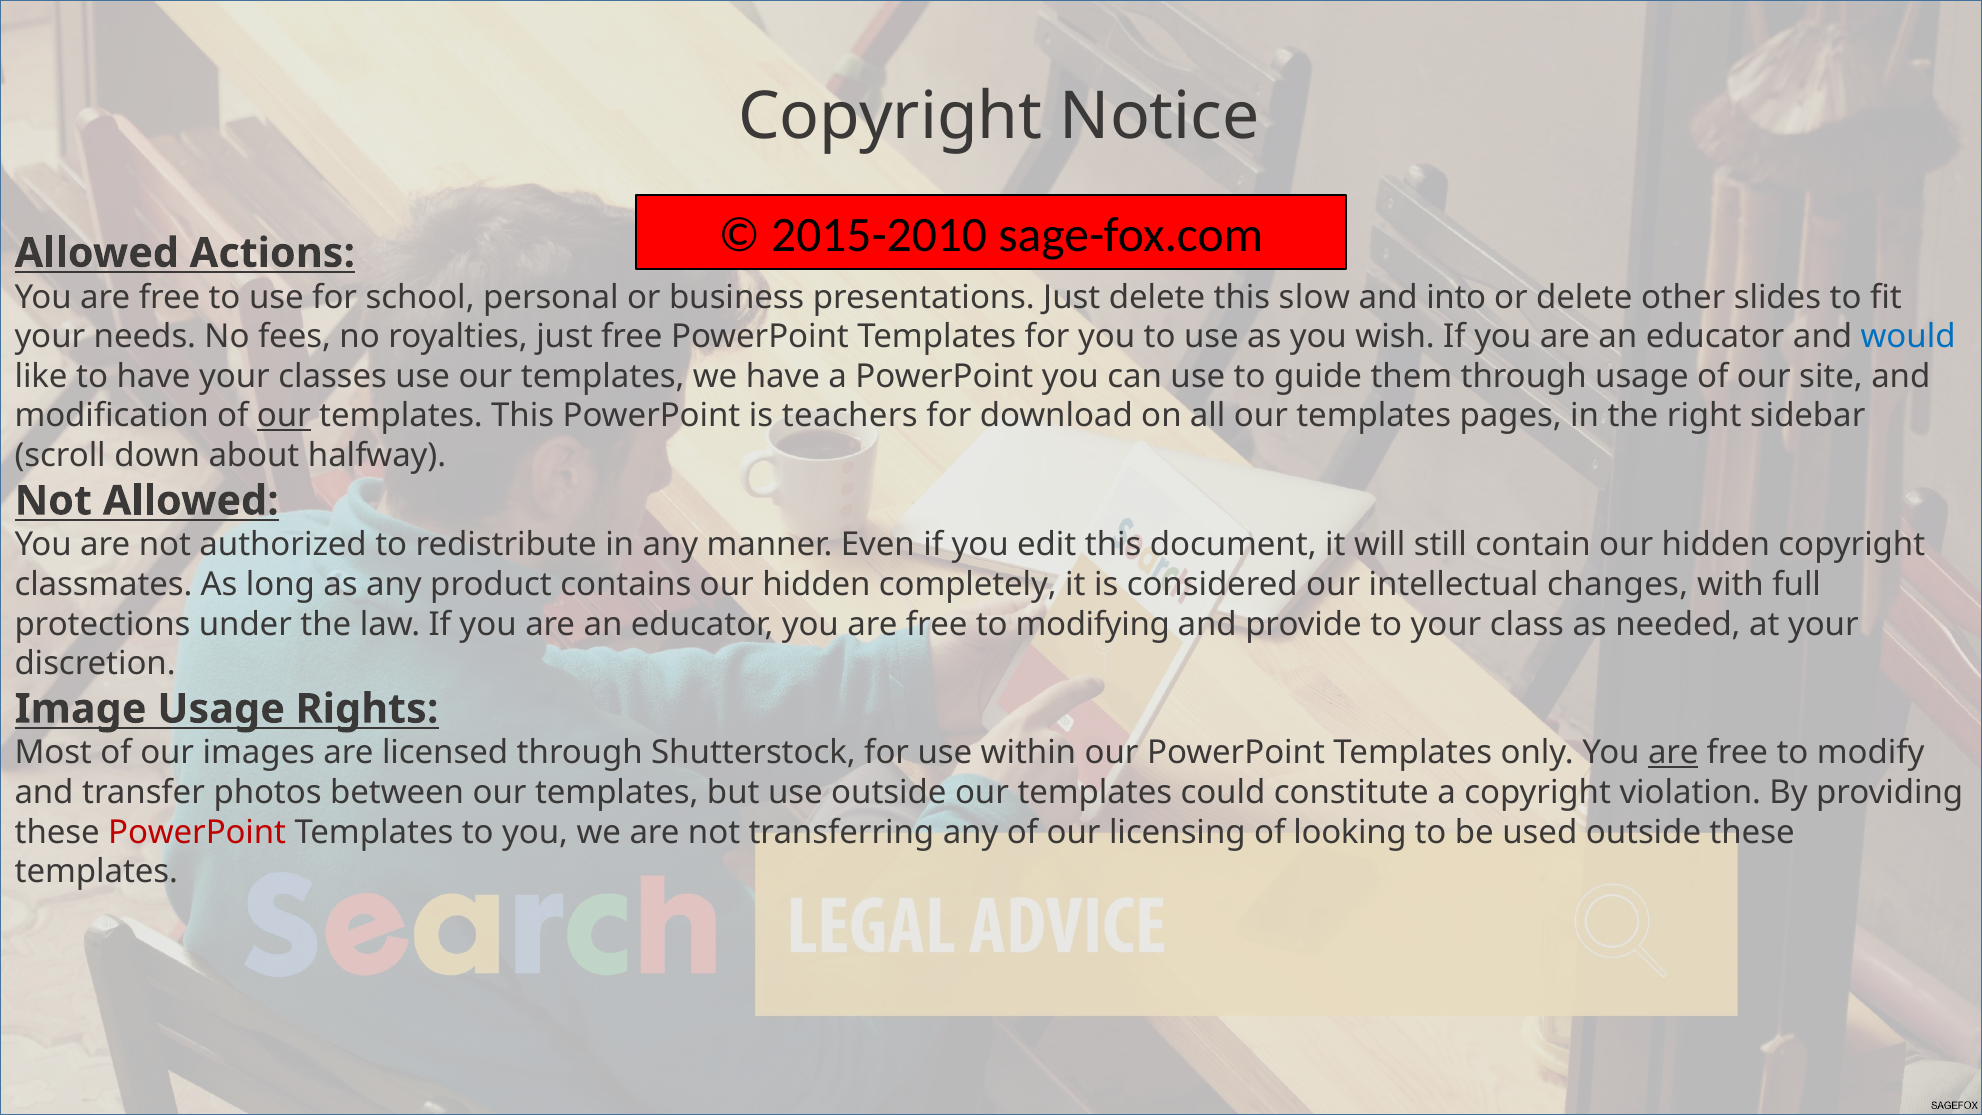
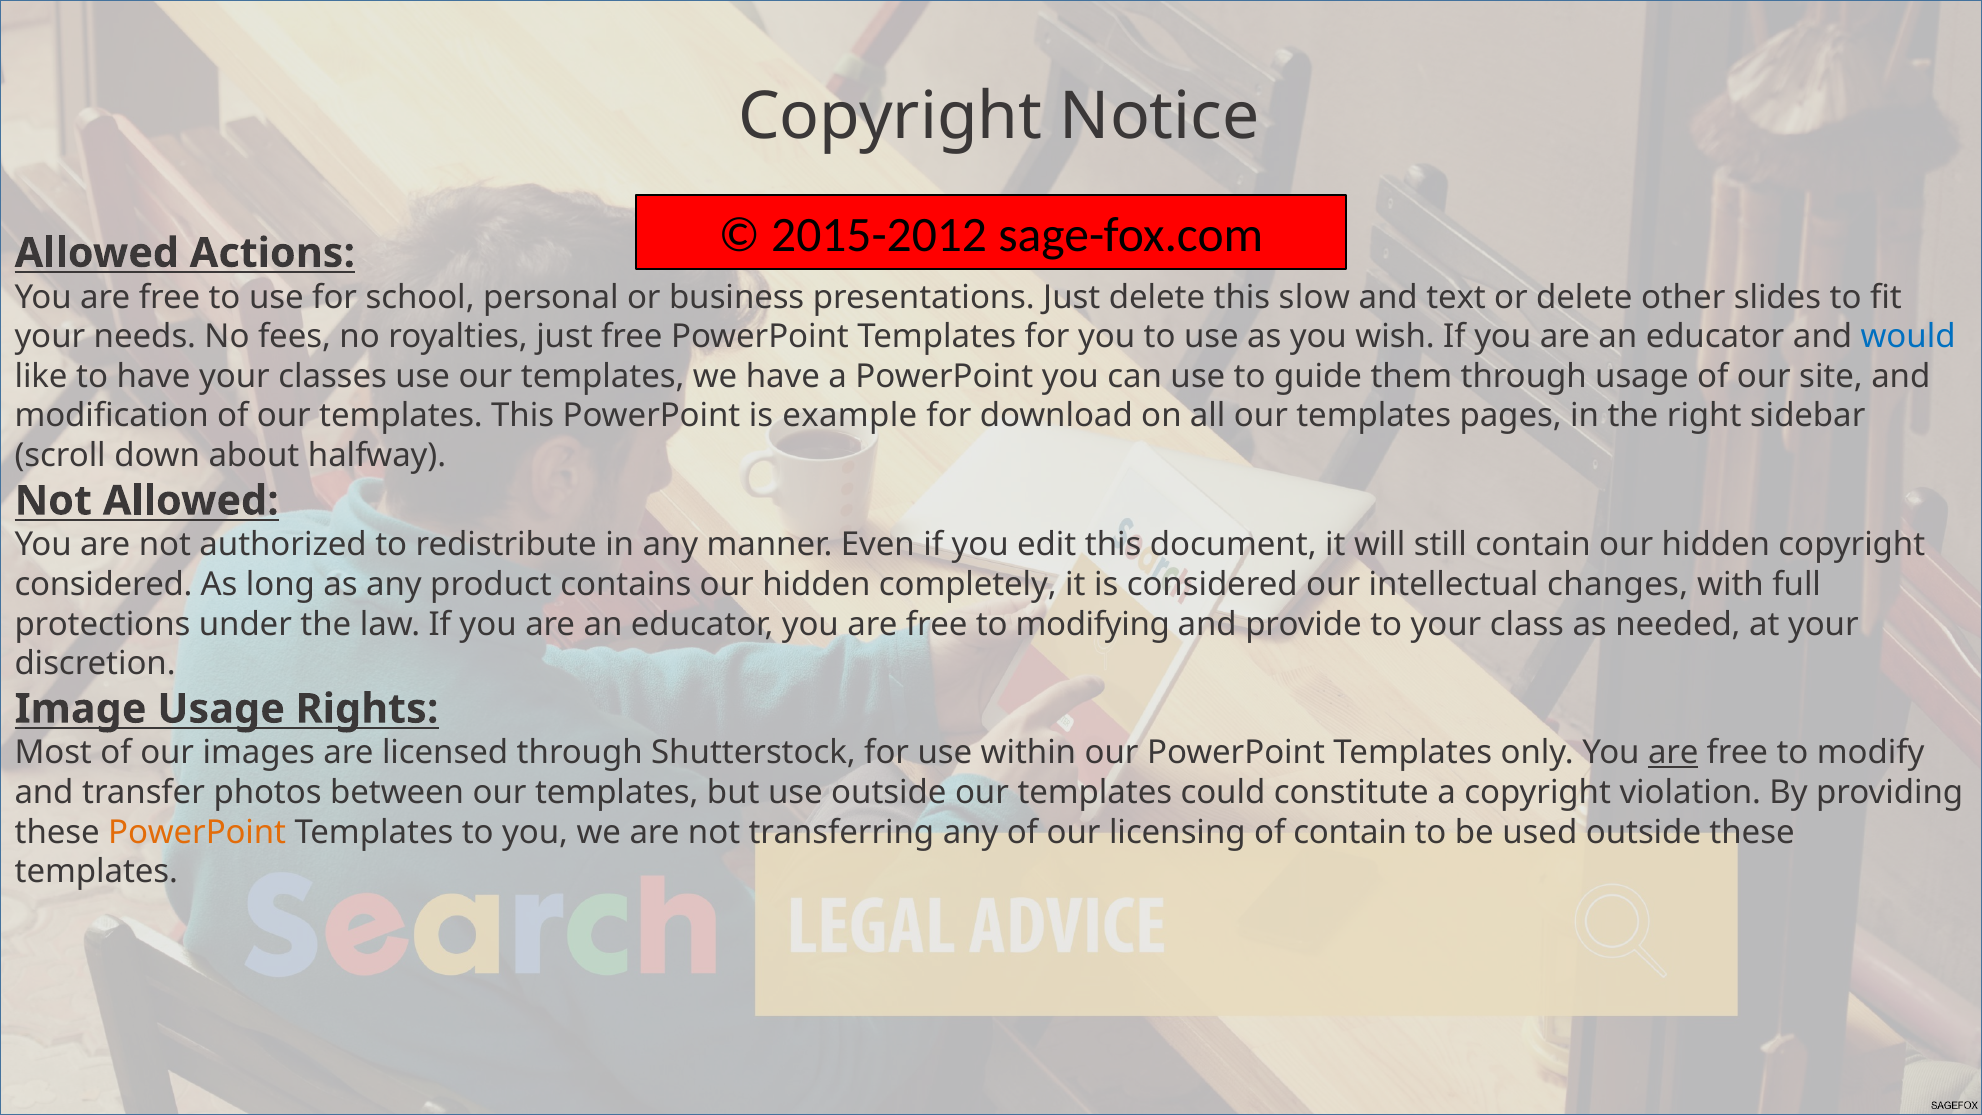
2015-2010: 2015-2010 -> 2015-2012 (879, 235)
into: into -> text (1456, 297)
our underline: present -> none (284, 416)
teachers: teachers -> example (850, 416)
classmates: classmates -> considered (104, 584)
PowerPoint colour: red -> orange (197, 832)
of looking: looking -> contain (1350, 832)
